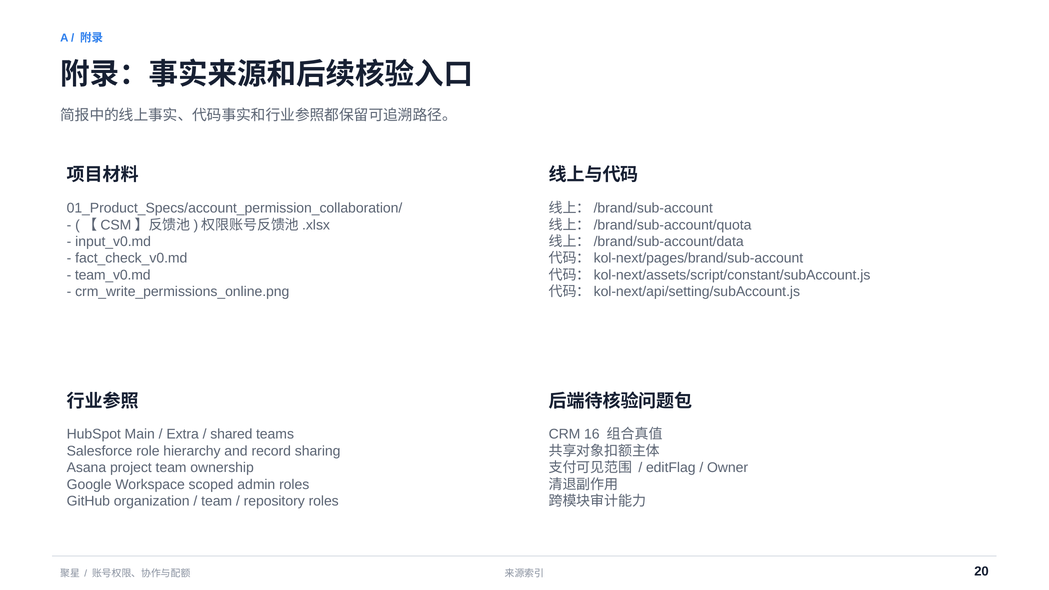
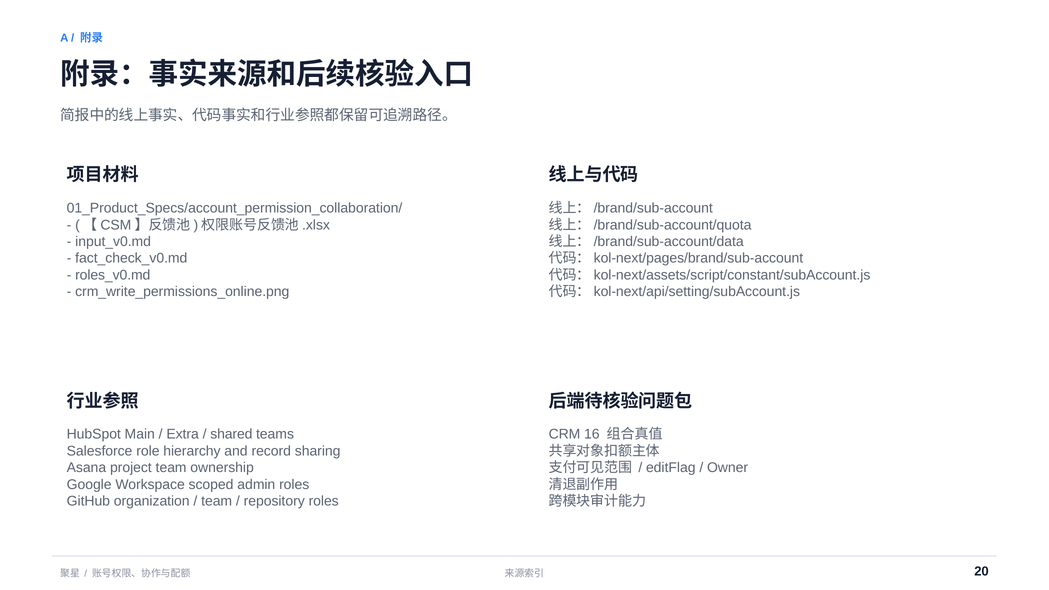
team_v0.md: team_v0.md -> roles_v0.md (113, 275)
